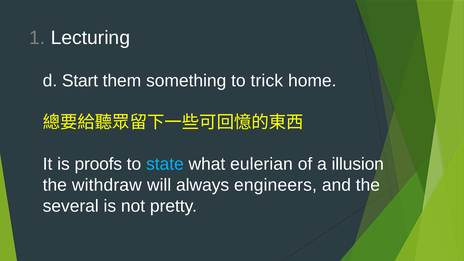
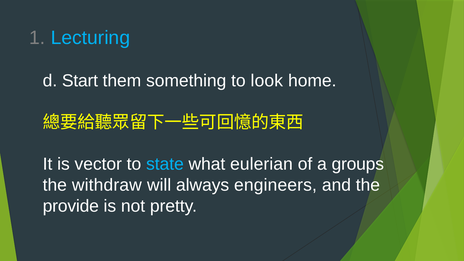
Lecturing colour: white -> light blue (90, 38)
trick: trick -> look (267, 81)
proofs: proofs -> vector (98, 164)
illusion: illusion -> groups (358, 164)
several: several -> provide (71, 206)
